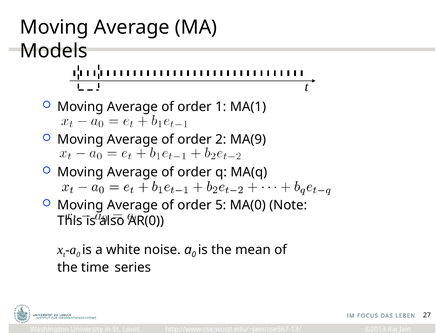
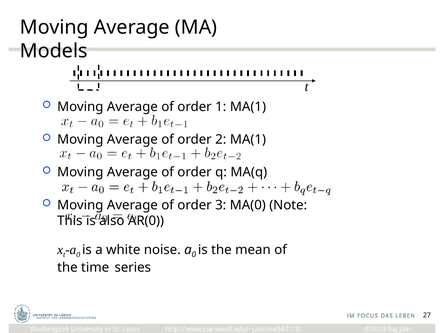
MA(9: MA(9 -> MA(1 (248, 140)
5: 5 -> 3 (221, 205)
